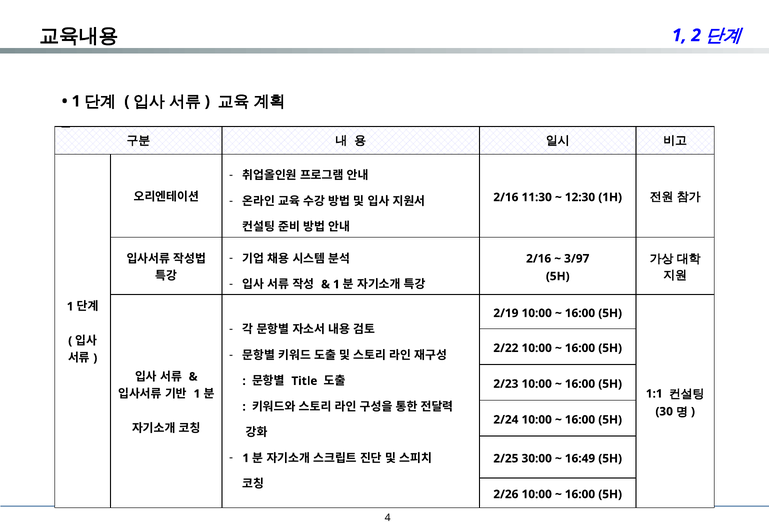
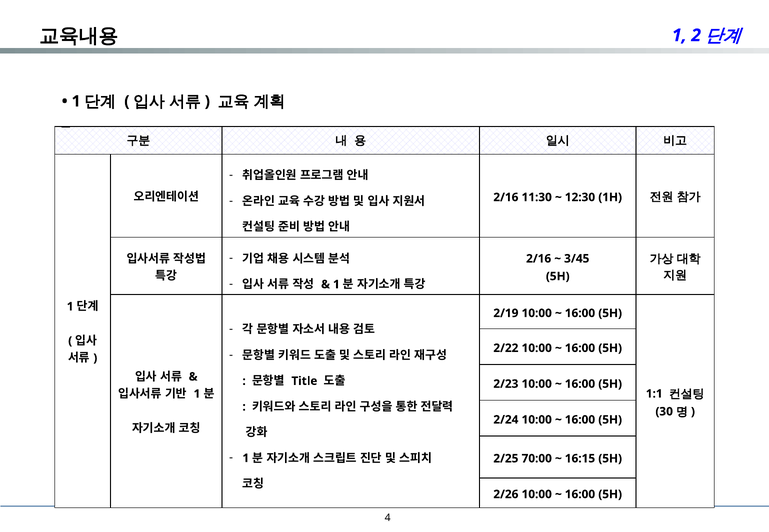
3/97: 3/97 -> 3/45 (577, 259)
30:00: 30:00 -> 70:00 (537, 459)
16:49: 16:49 -> 16:15 (580, 459)
